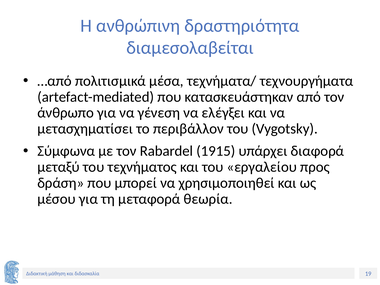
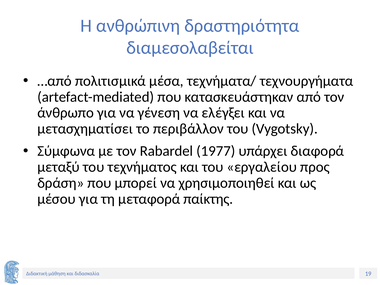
1915: 1915 -> 1977 (216, 151)
θεωρία: θεωρία -> παίκτης (208, 199)
